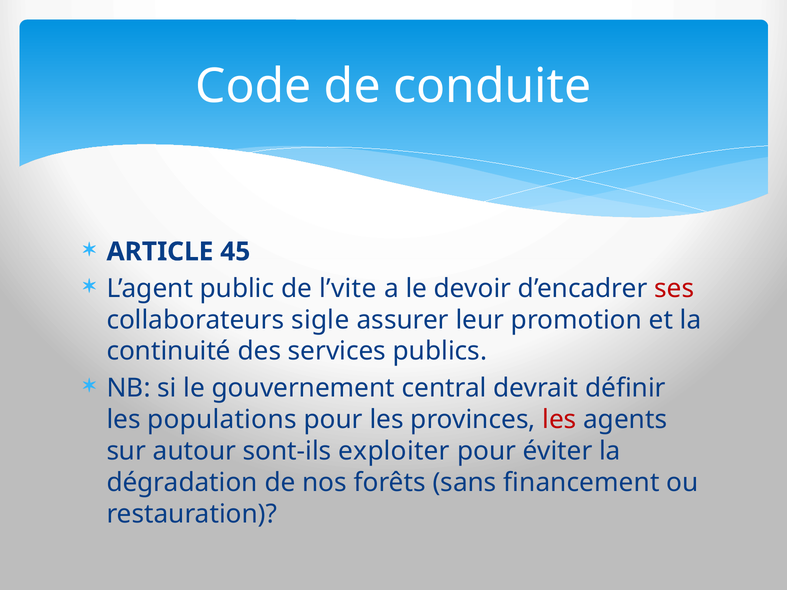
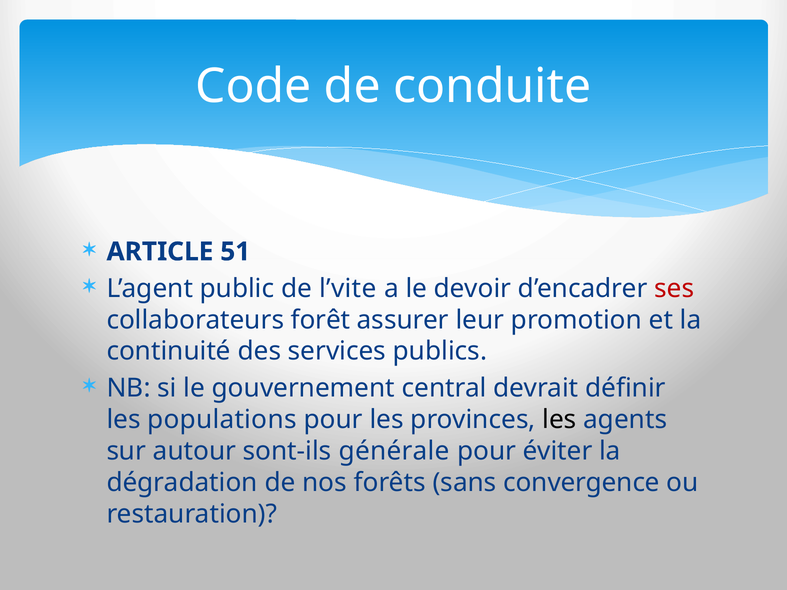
45: 45 -> 51 (235, 252)
sigle: sigle -> forêt (321, 320)
les colour: red -> black (559, 420)
exploiter: exploiter -> générale (394, 451)
financement: financement -> convergence (582, 483)
